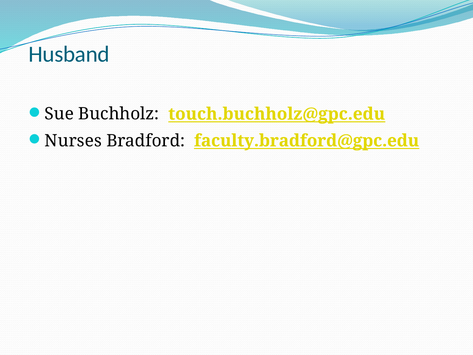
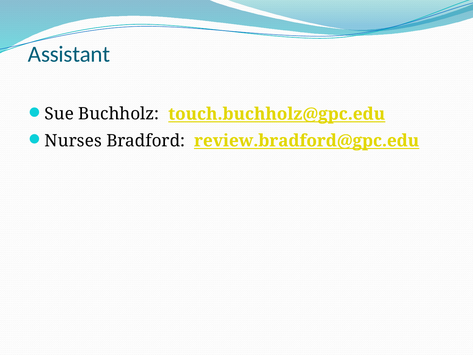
Husband: Husband -> Assistant (69, 54)
faculty.bradford@gpc.edu: faculty.bradford@gpc.edu -> review.bradford@gpc.edu (307, 141)
